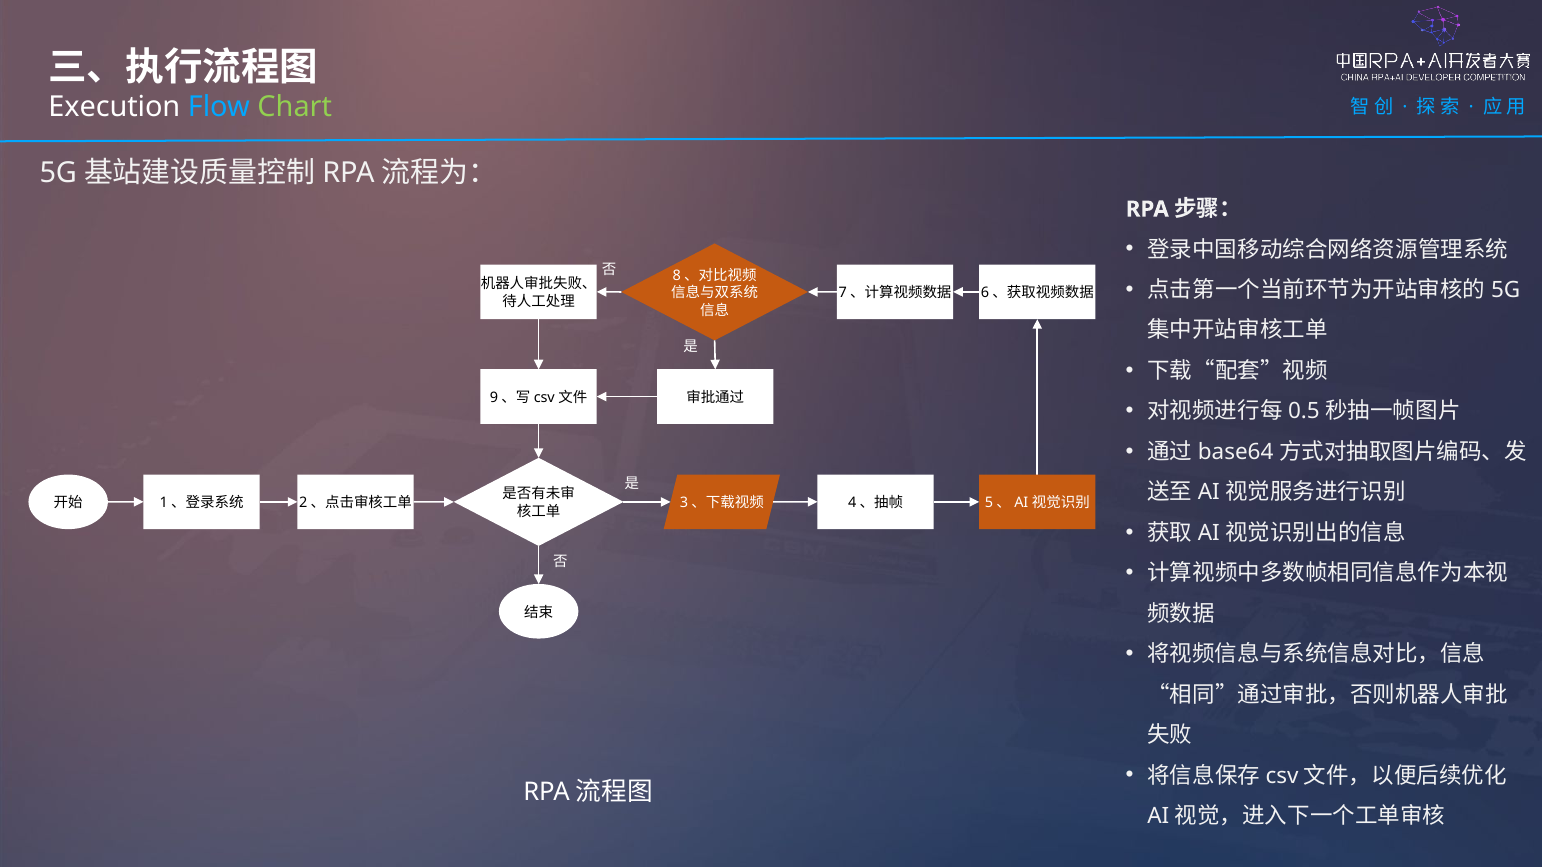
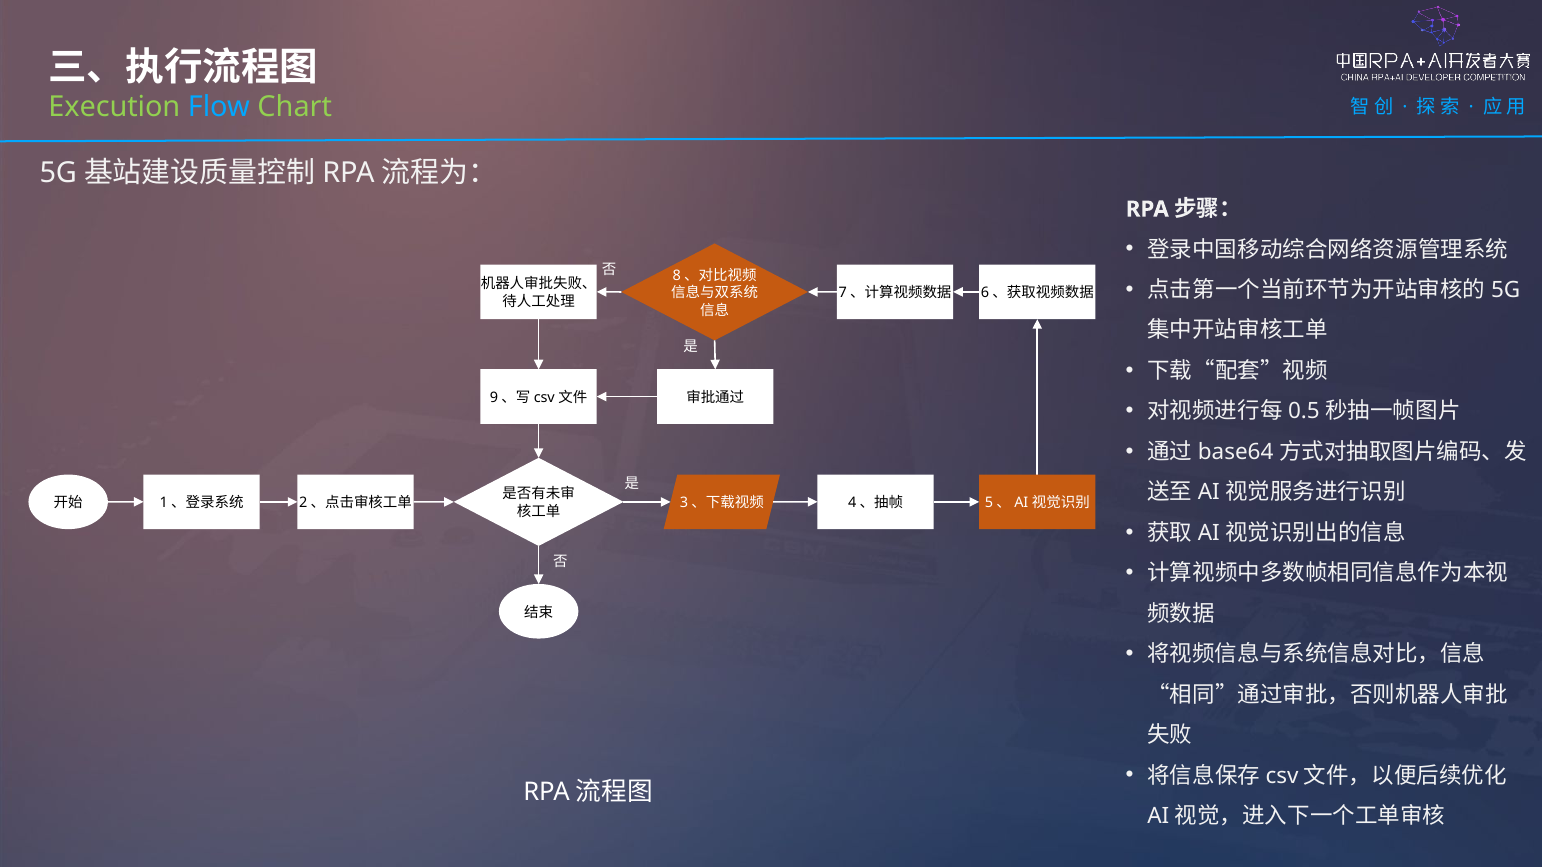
Execution colour: white -> light green (114, 107)
